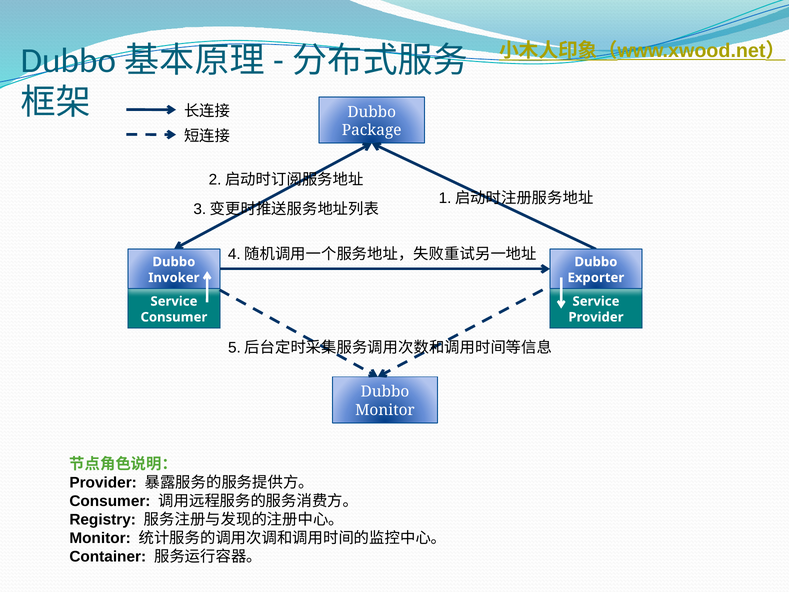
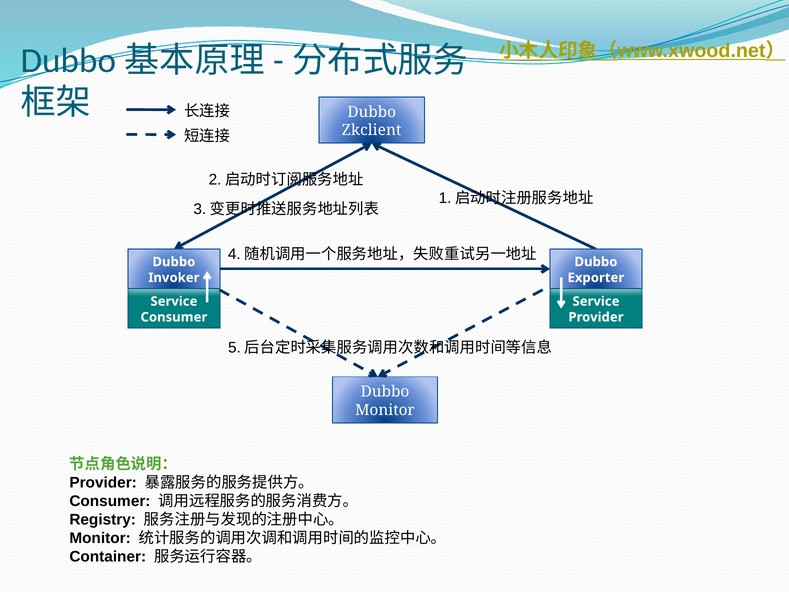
Package: Package -> Zkclient (372, 130)
